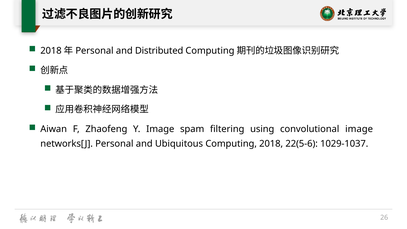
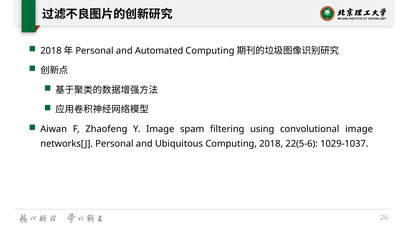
Distributed: Distributed -> Automated (159, 51)
